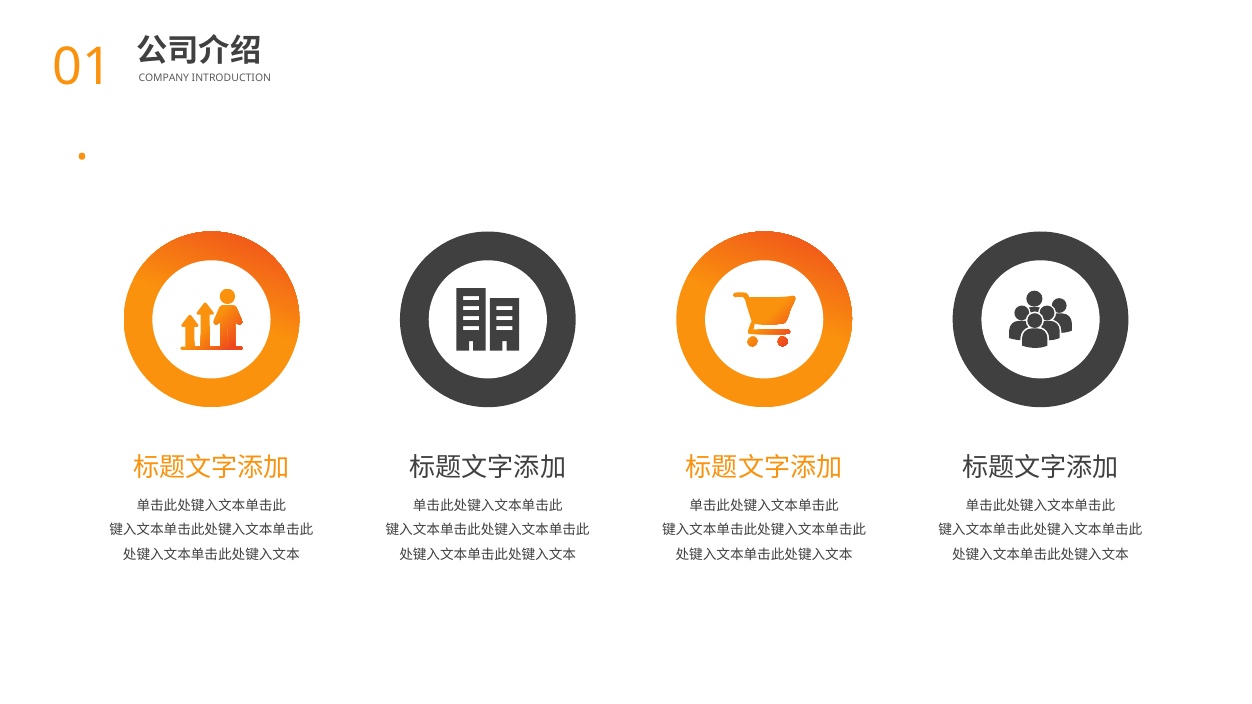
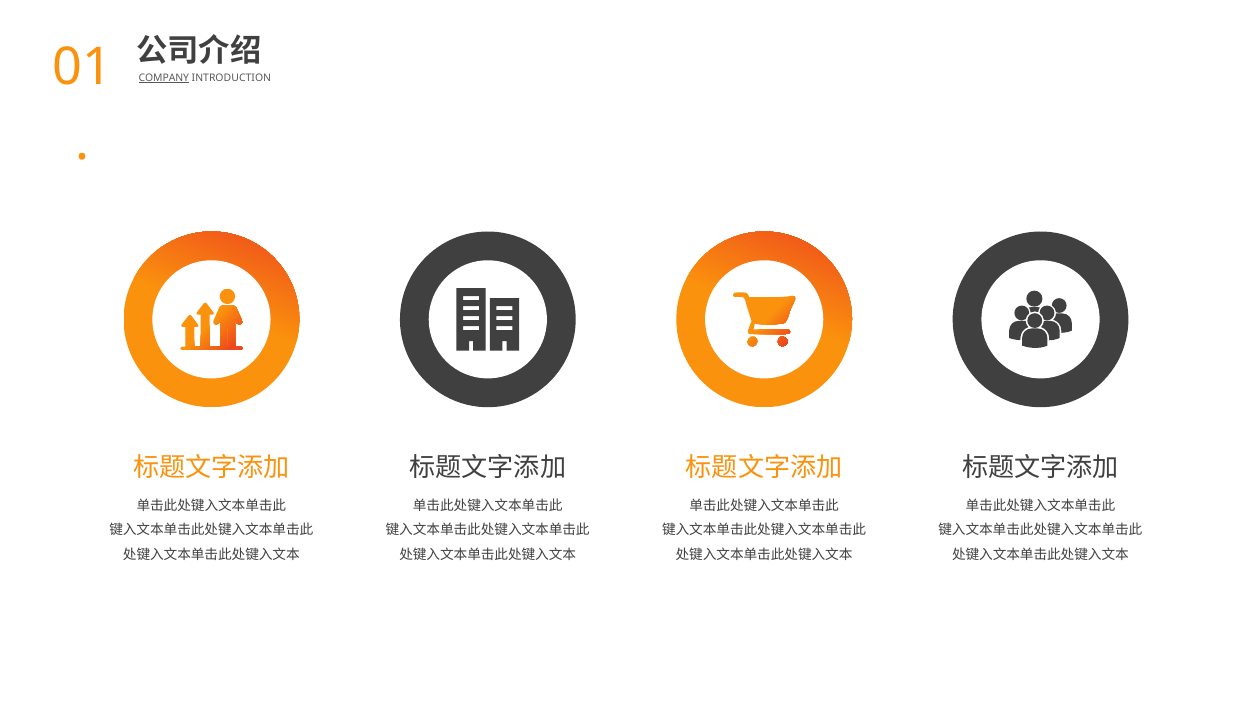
COMPANY underline: none -> present (164, 78)
